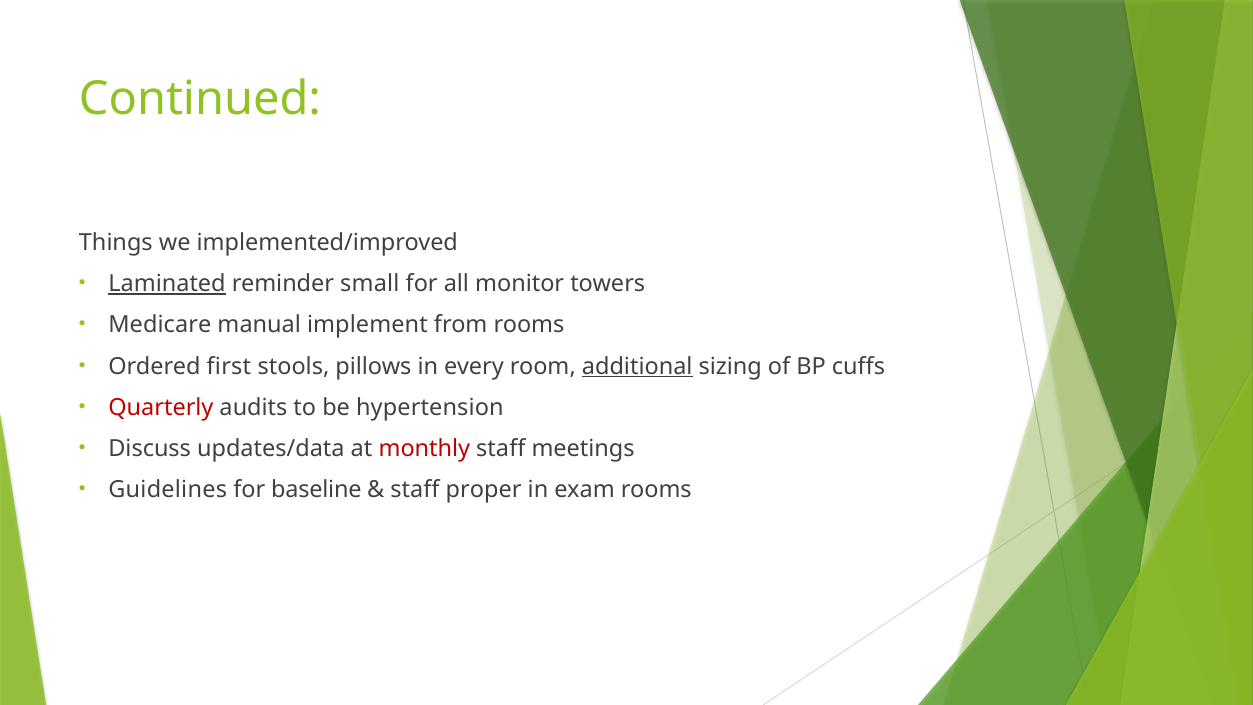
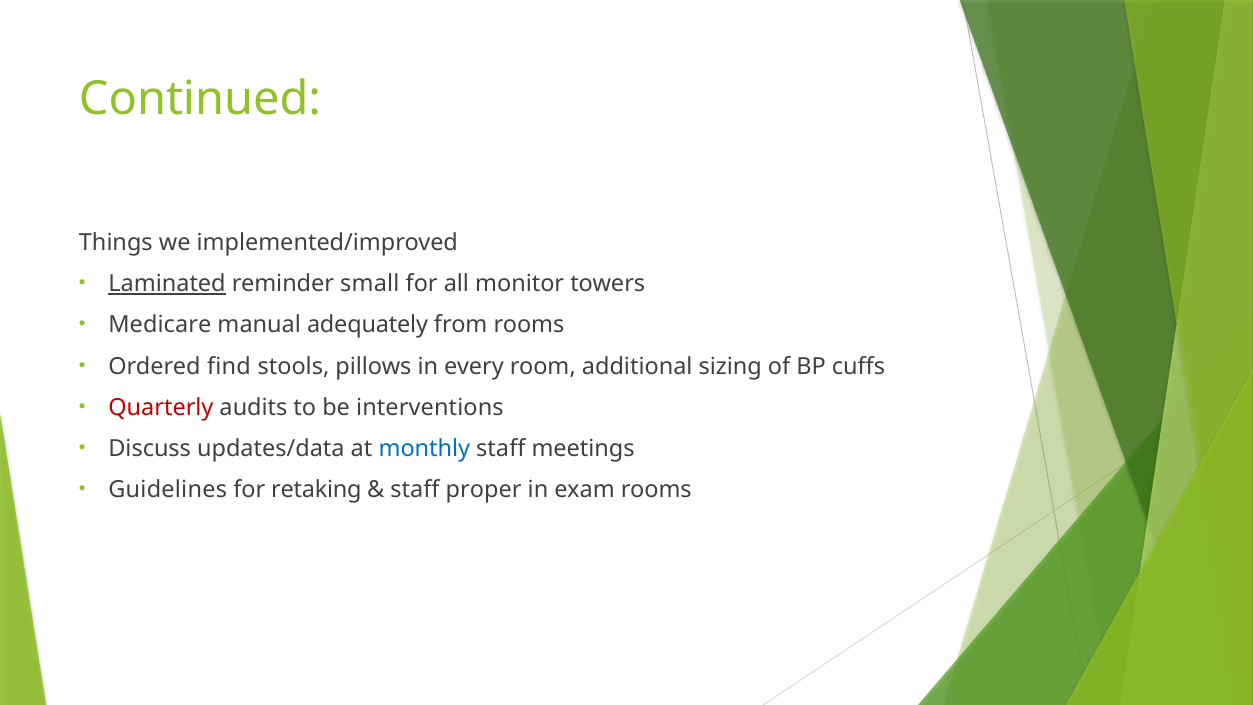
implement: implement -> adequately (368, 325)
first: first -> find (229, 366)
additional underline: present -> none (637, 366)
hypertension: hypertension -> interventions (430, 408)
monthly colour: red -> blue (424, 449)
baseline: baseline -> retaking (316, 490)
